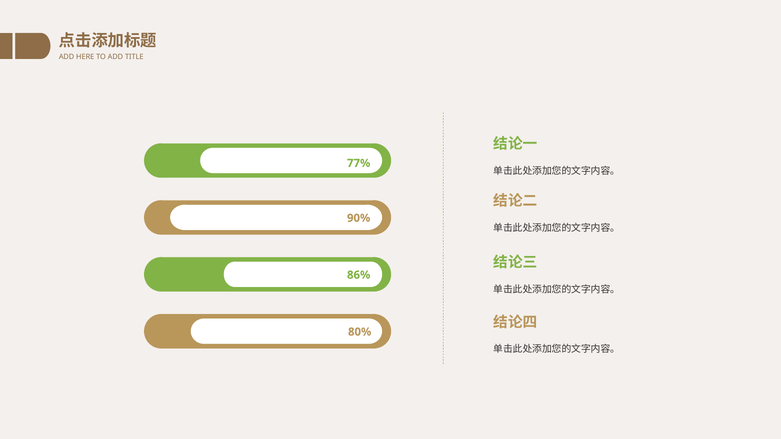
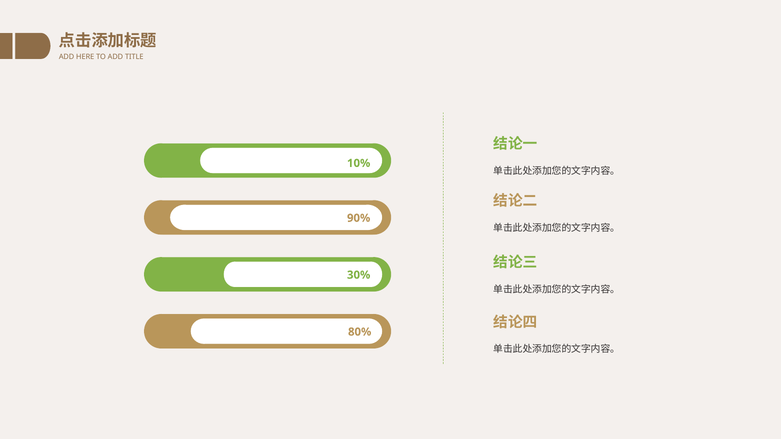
77%: 77% -> 10% (359, 163)
86%: 86% -> 30% (359, 275)
